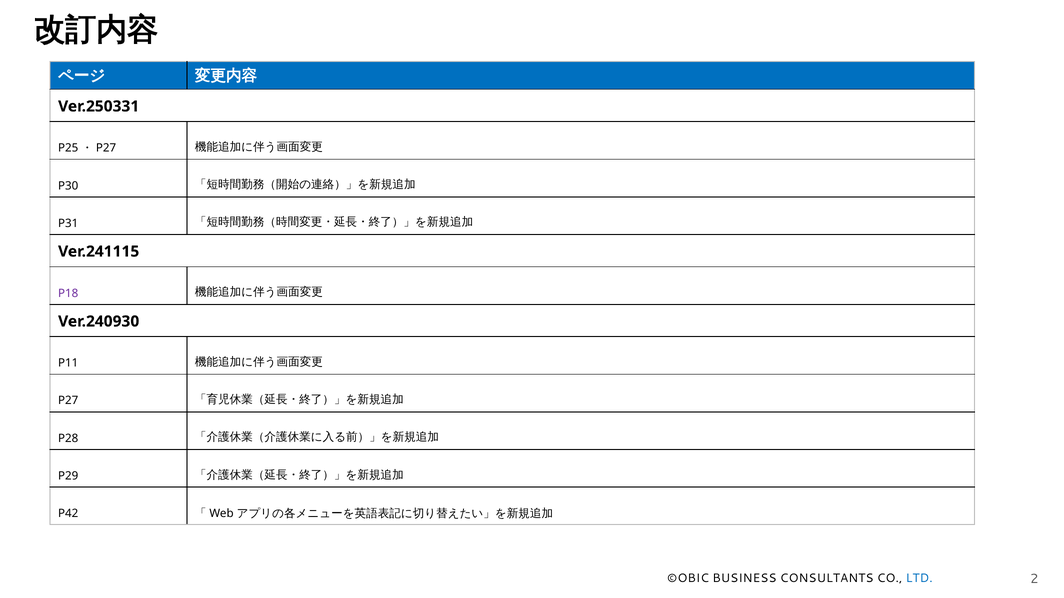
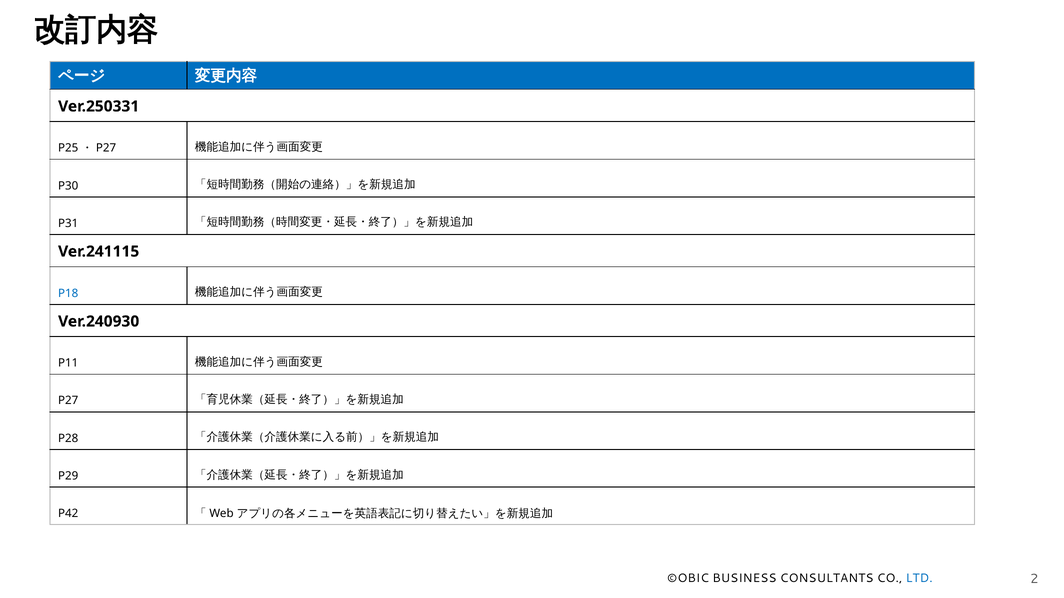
P18 colour: purple -> blue (68, 293)
